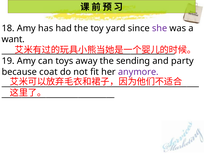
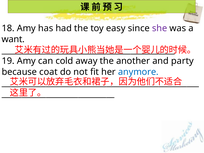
yard: yard -> easy (116, 28)
toys: toys -> cold (64, 61)
sending: sending -> another (133, 61)
anymore colour: purple -> blue (138, 72)
